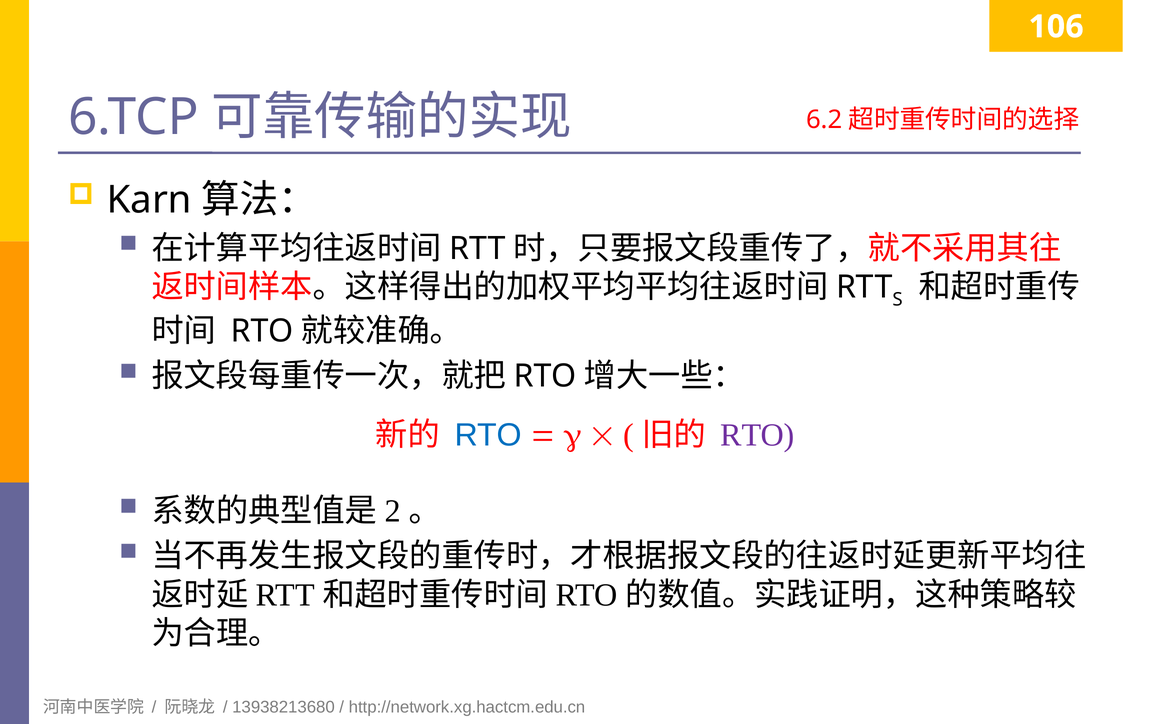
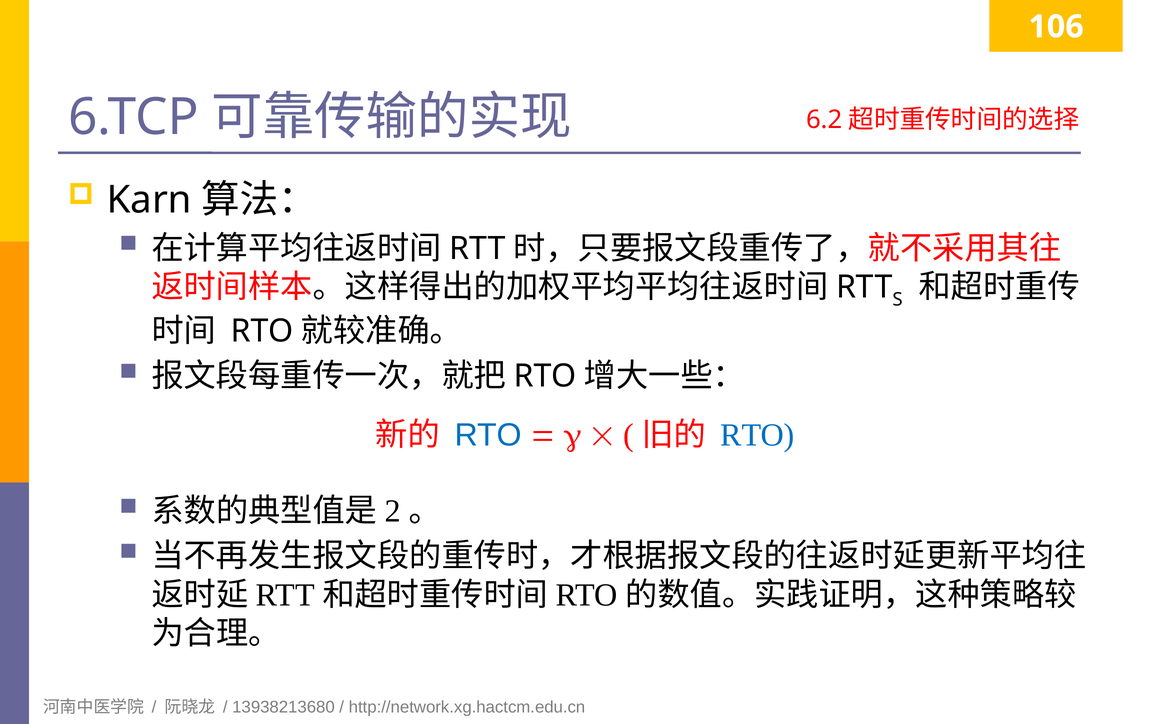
RTO colour: purple -> blue (757, 435)
